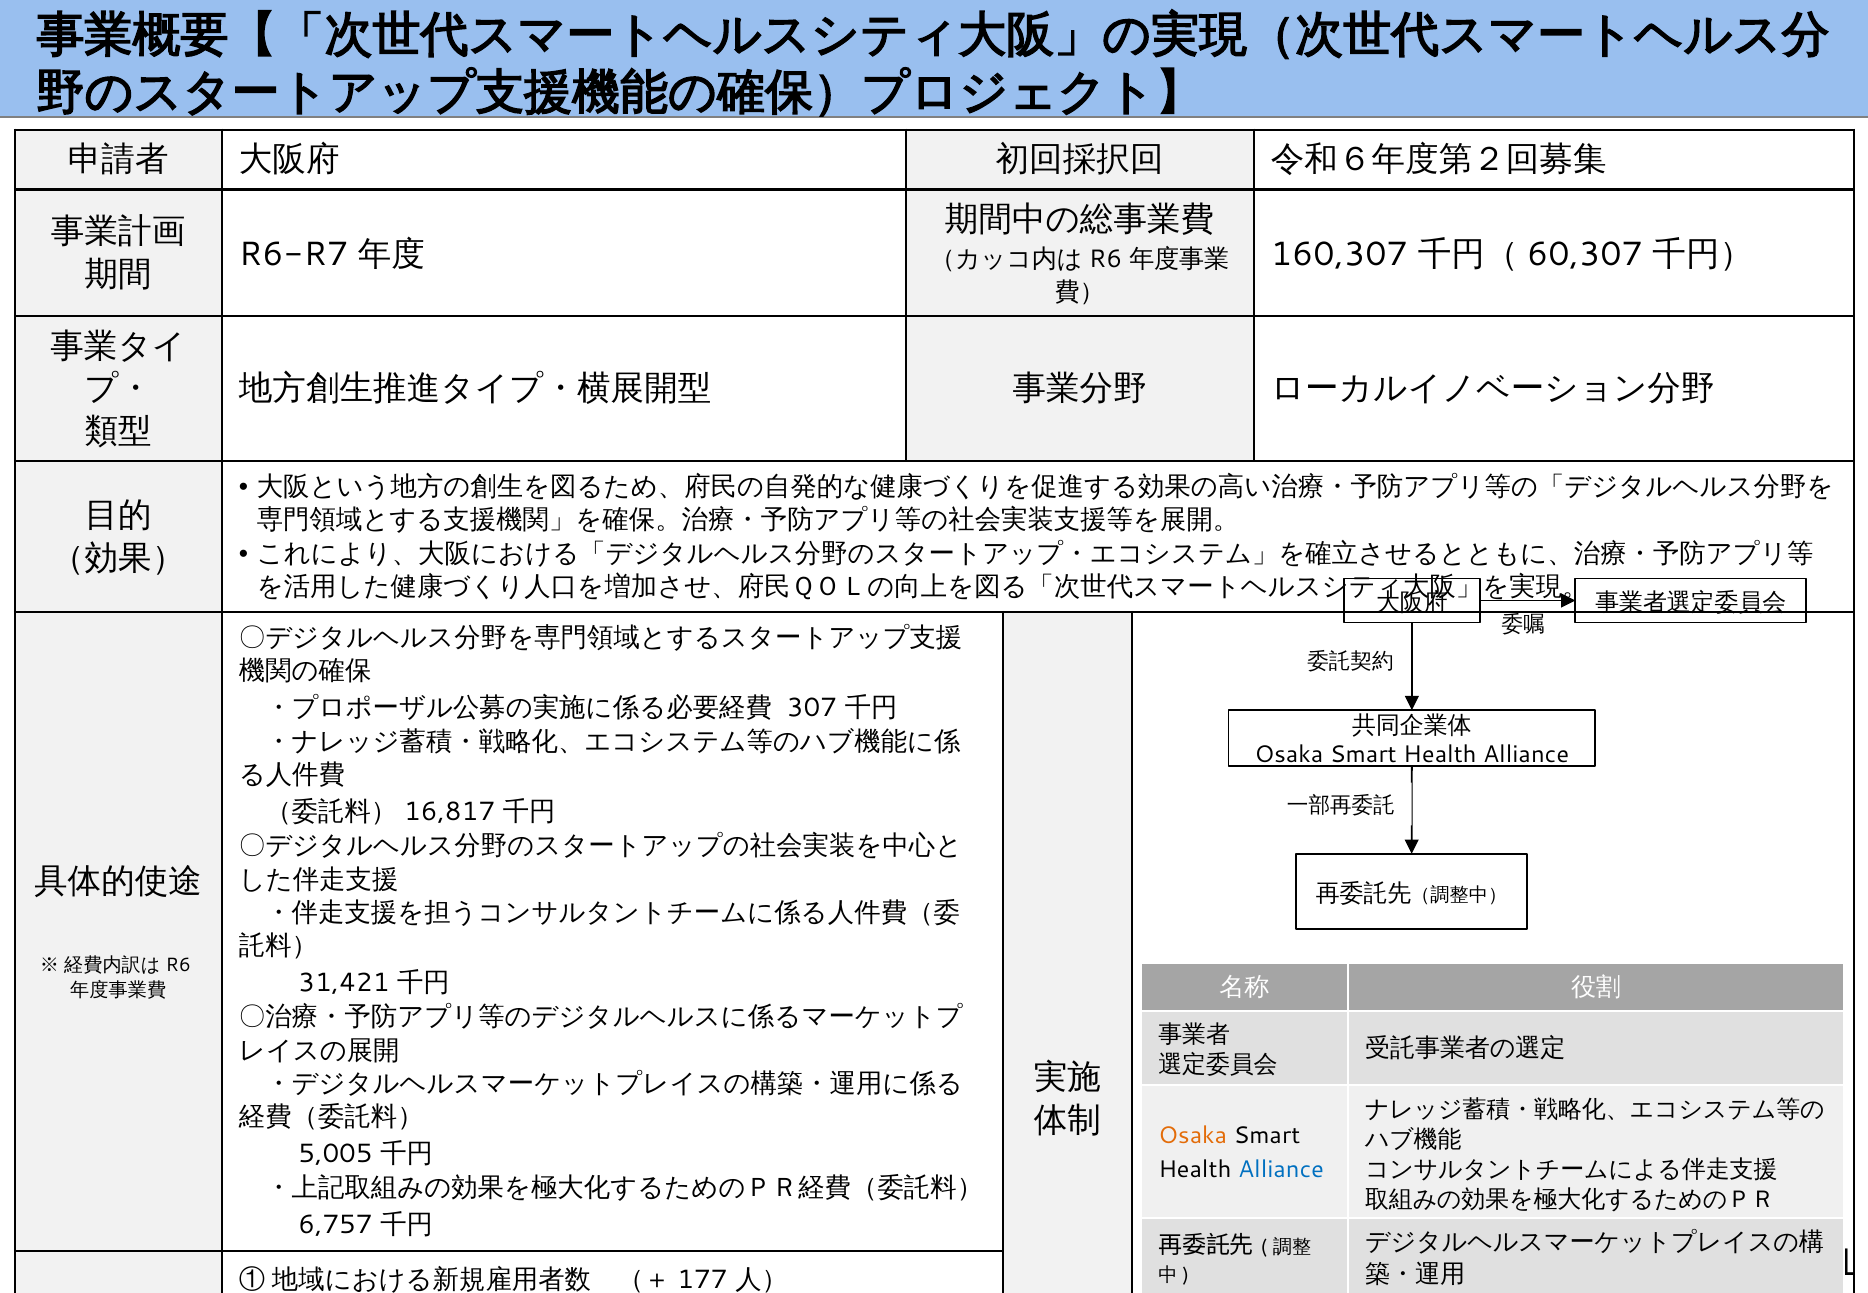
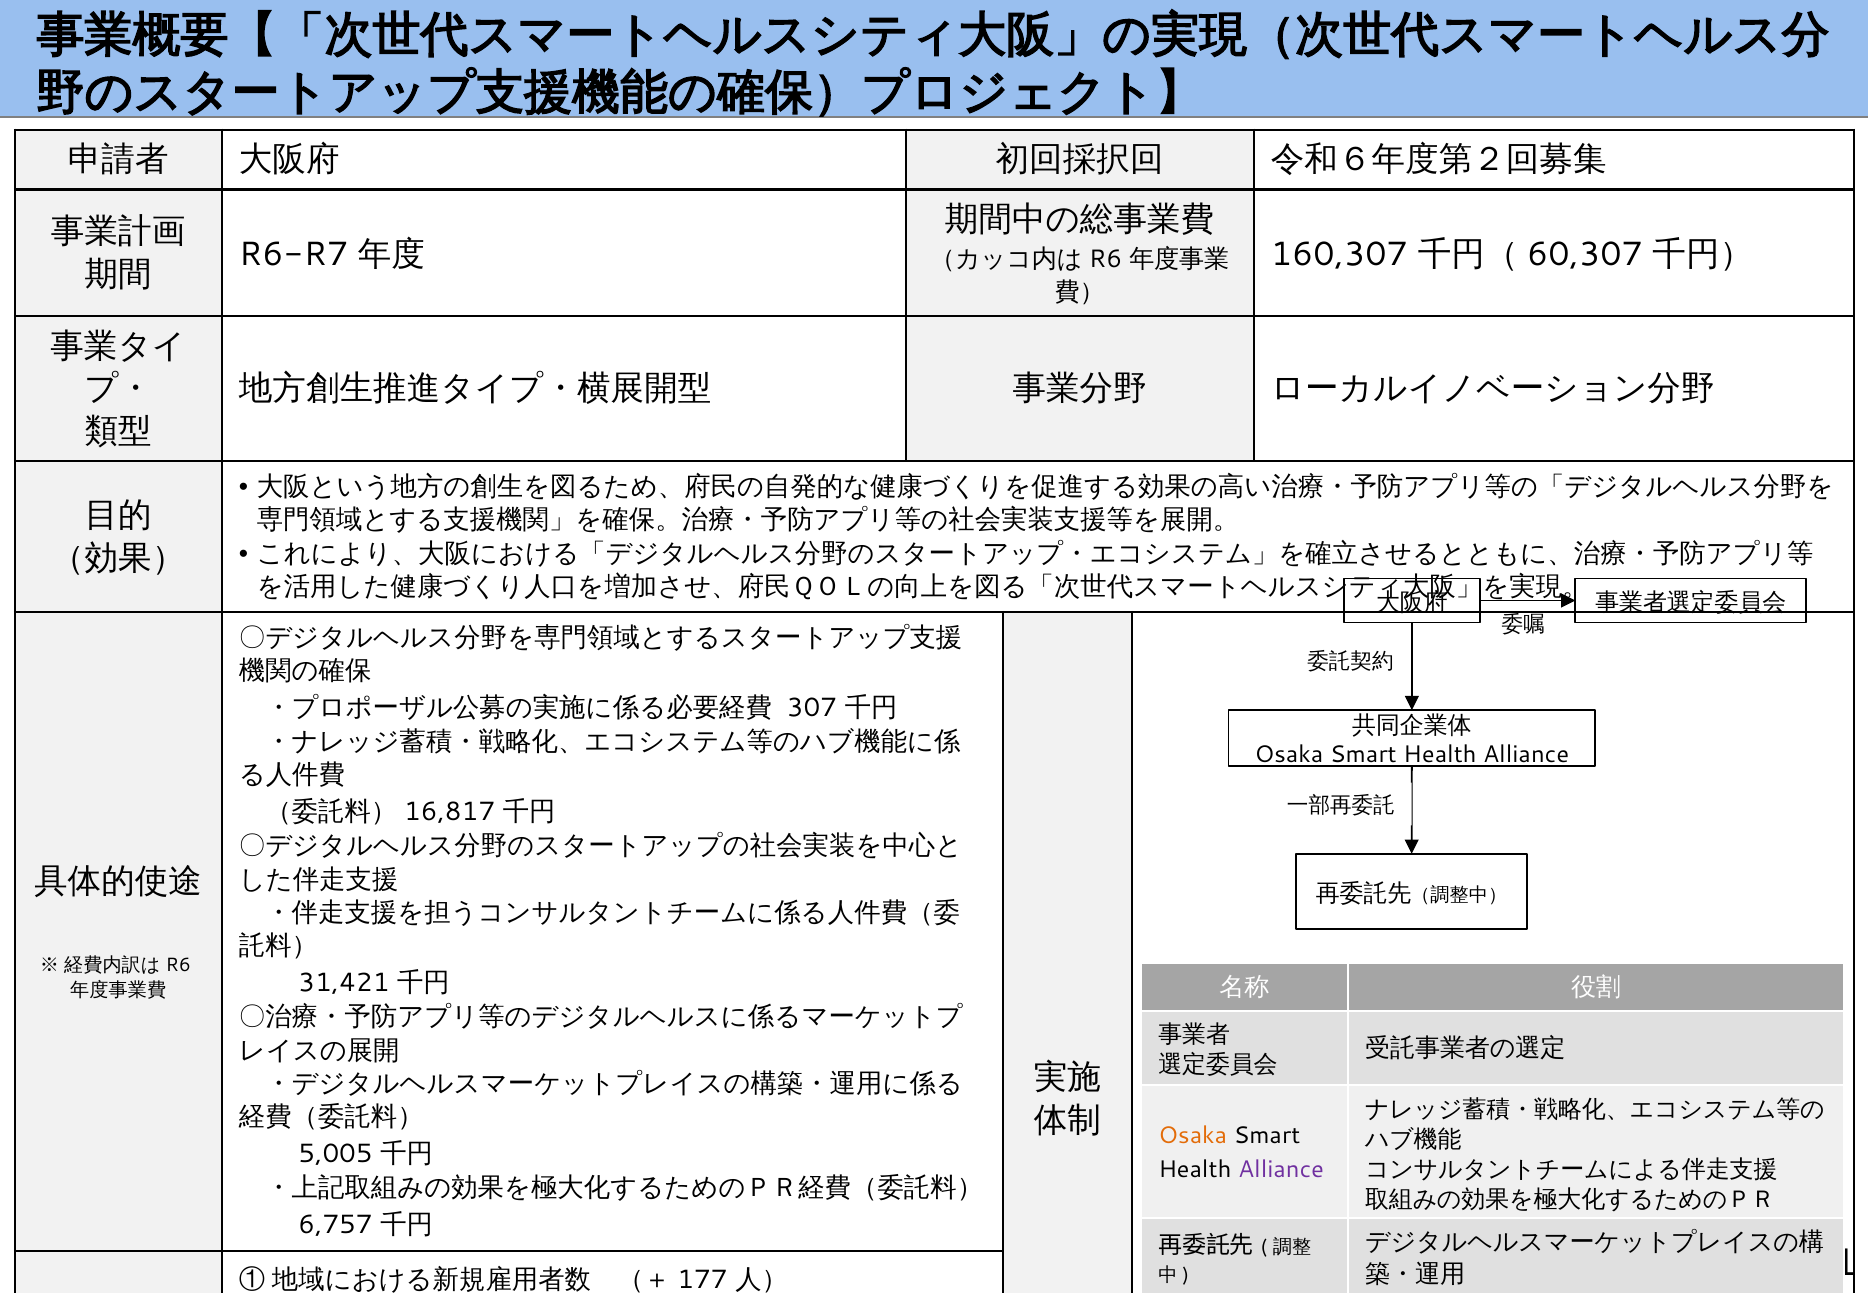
Alliance colour: blue -> purple (1281, 1170)
